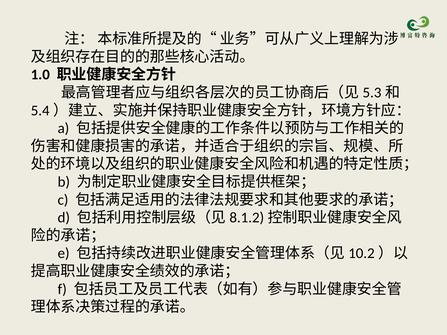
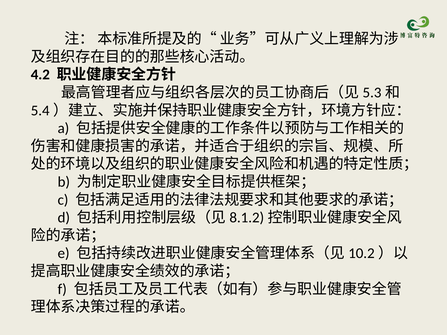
1.0: 1.0 -> 4.2 (40, 75)
